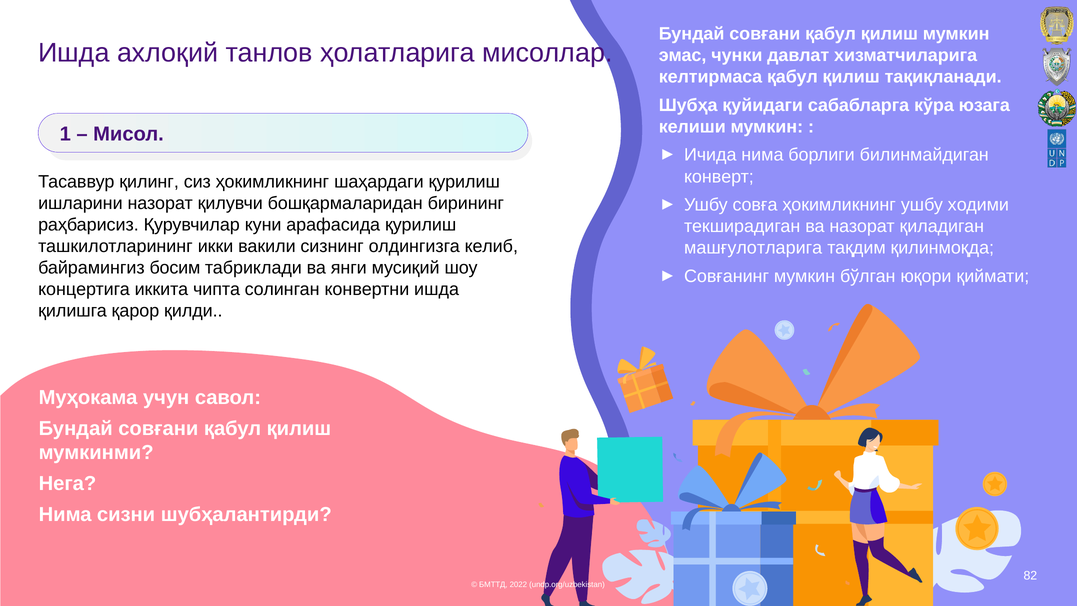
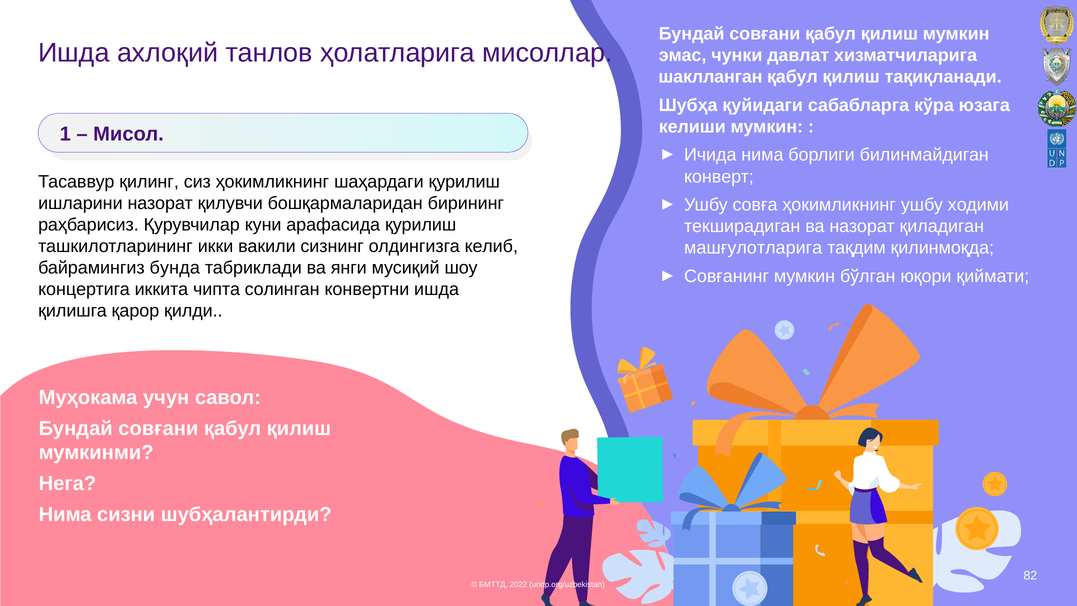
кeлтирмаса: кeлтирмаса -> шаклланган (711, 77)
босим: босим -> бунда (175, 268)
